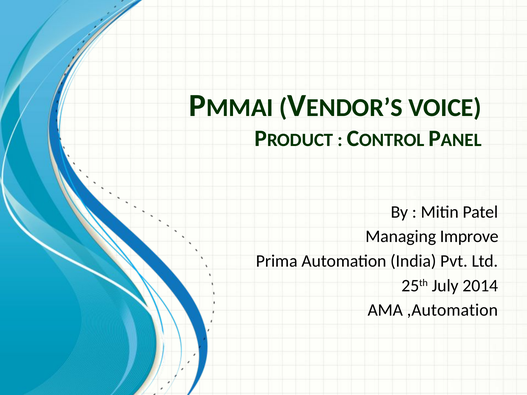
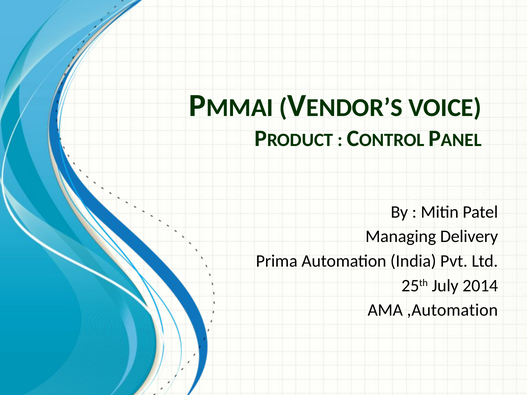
Improve: Improve -> Delivery (469, 237)
